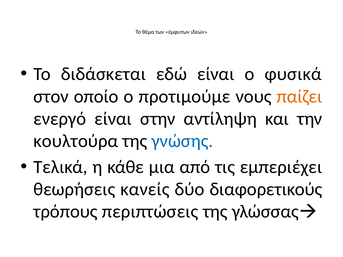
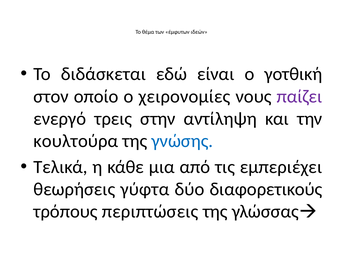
φυσικά: φυσικά -> γοτθική (293, 74)
προτιμούμε: προτιμούμε -> χειρονομίες (184, 96)
παίζει colour: orange -> purple (299, 96)
ενεργό είναι: είναι -> τρεις (113, 119)
κανείς: κανείς -> γύφτα (145, 189)
